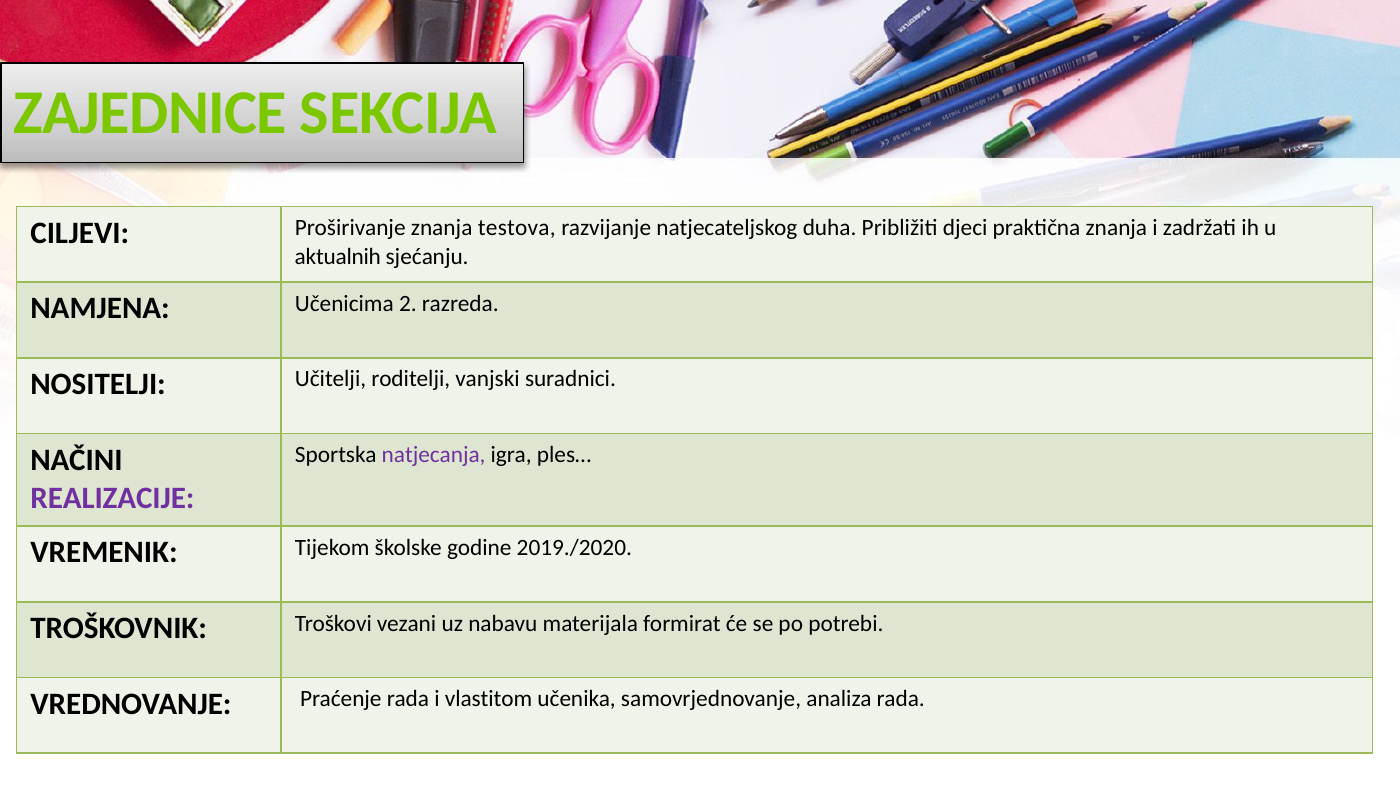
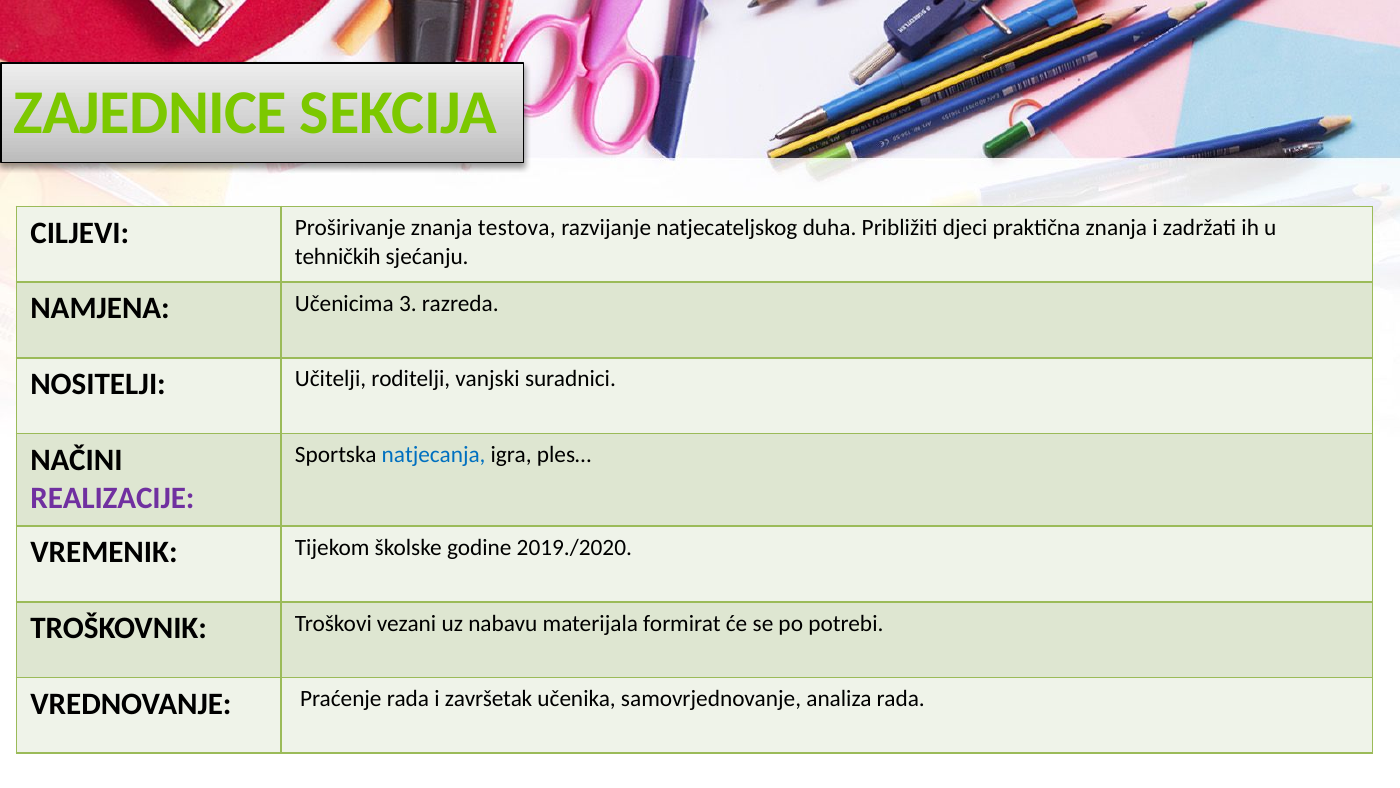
aktualnih: aktualnih -> tehničkih (338, 256)
2: 2 -> 3 (408, 303)
natjecanja colour: purple -> blue (434, 455)
vlastitom: vlastitom -> završetak (489, 699)
